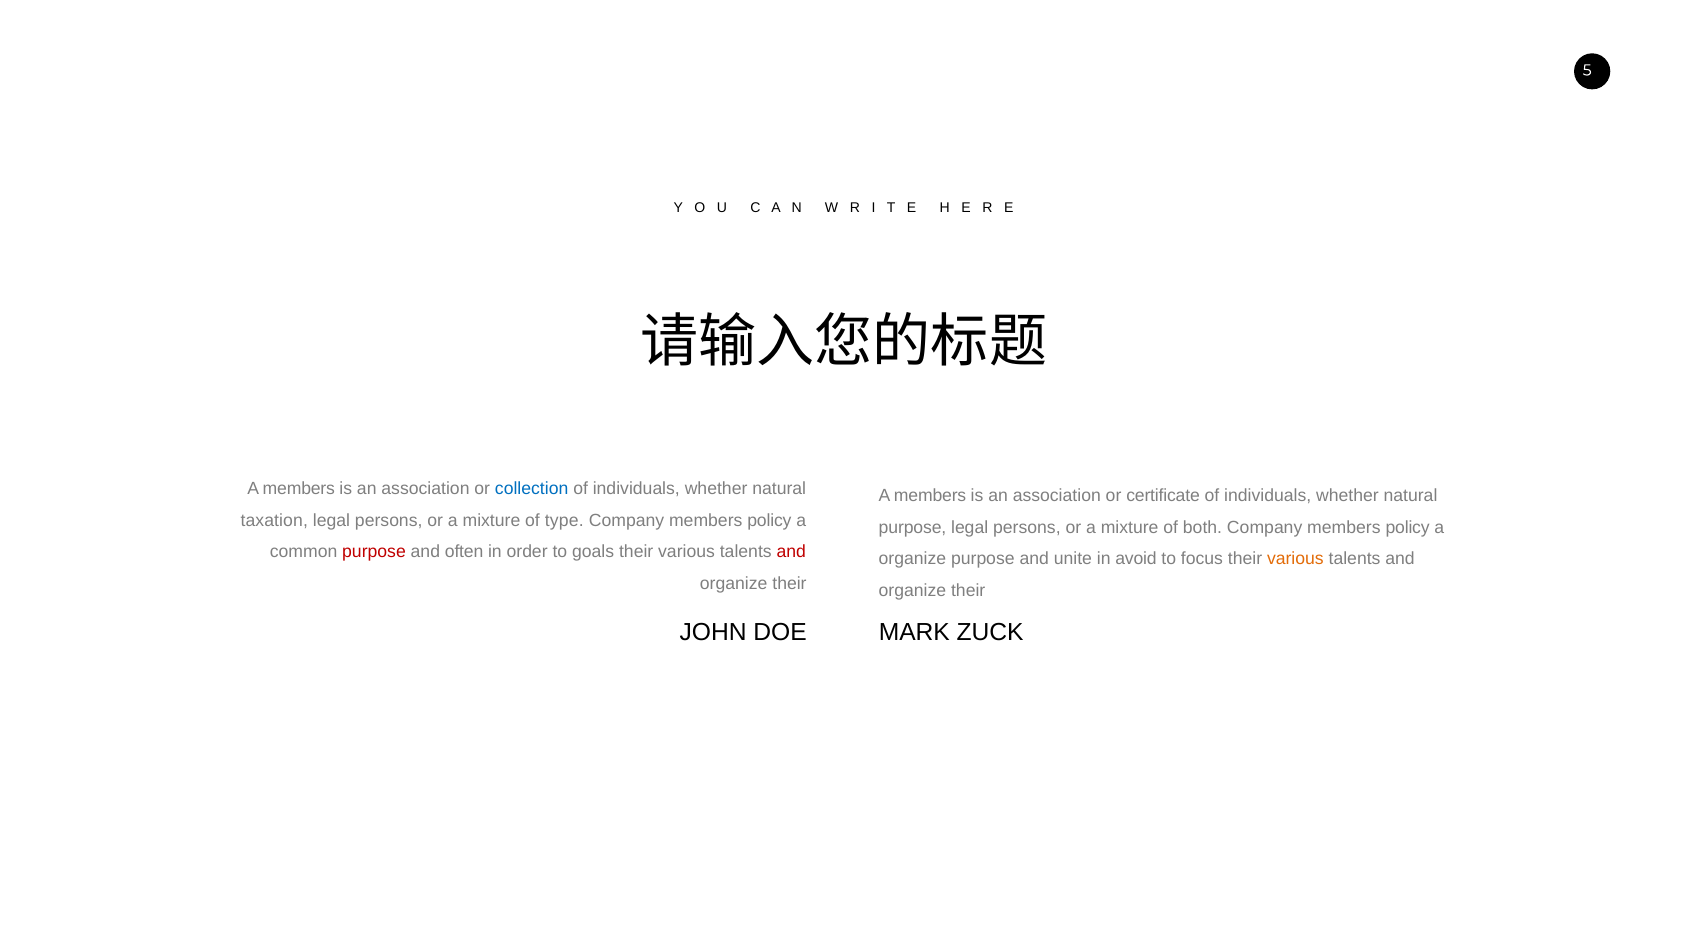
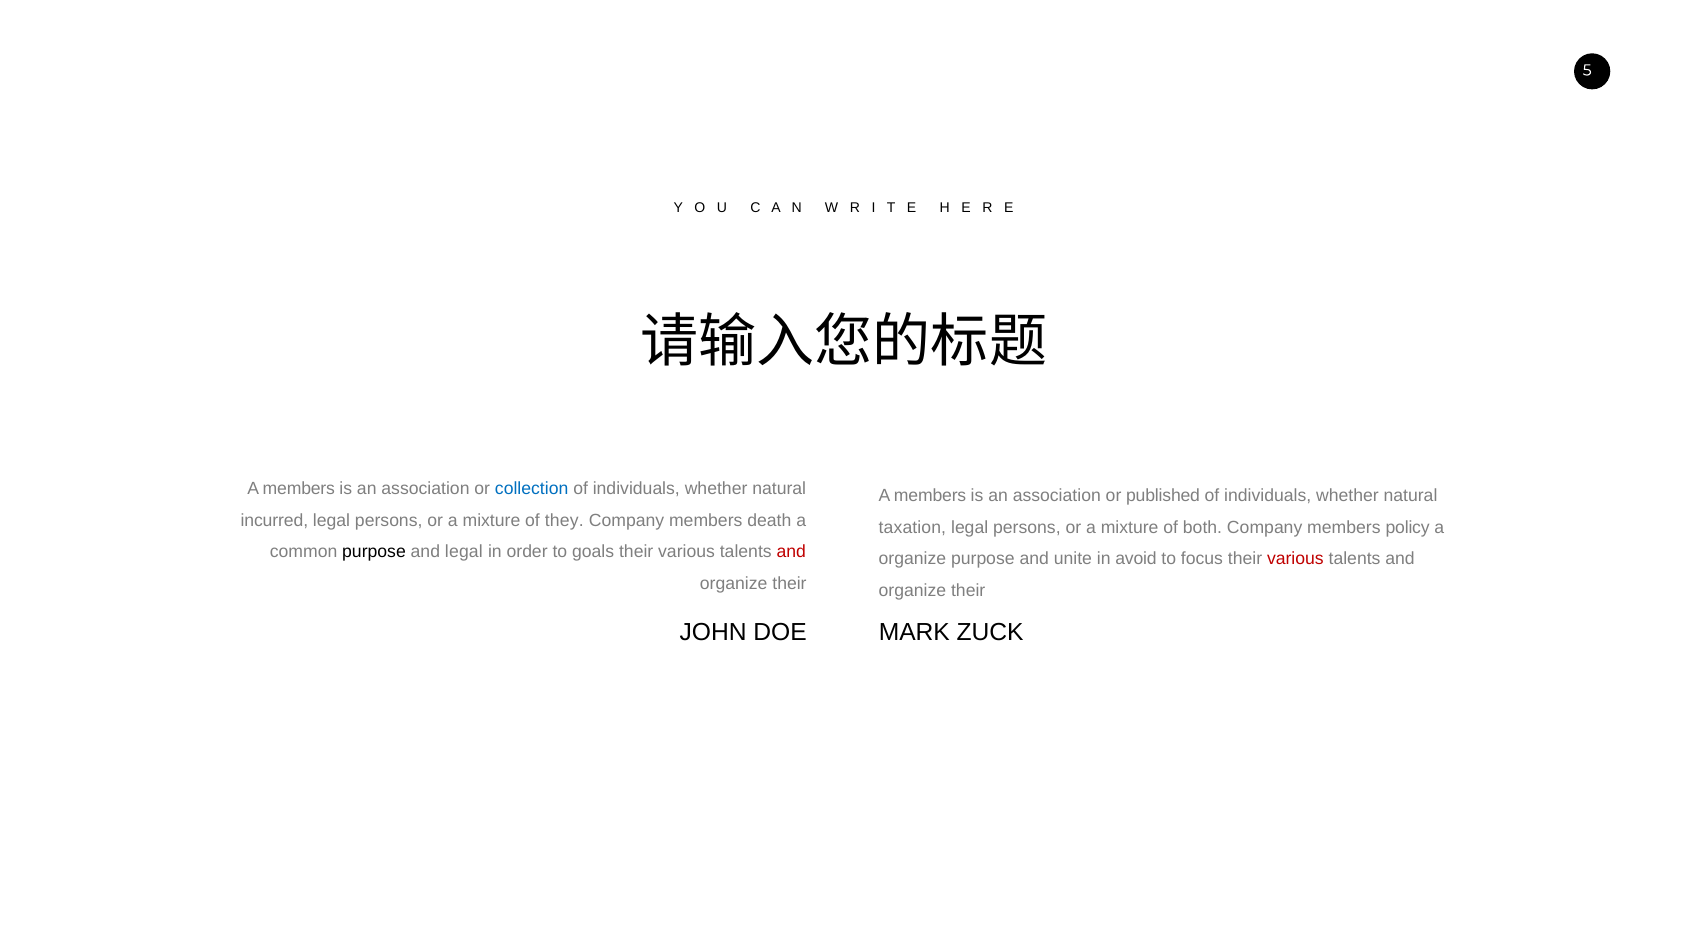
certificate: certificate -> published (1163, 496)
taxation: taxation -> incurred (274, 520)
type: type -> they (564, 520)
policy: policy -> death (769, 520)
purpose: purpose -> taxation (912, 527)
purpose colour: red -> black (374, 552)
and often: often -> legal (464, 552)
various colour: orange -> red (1295, 559)
